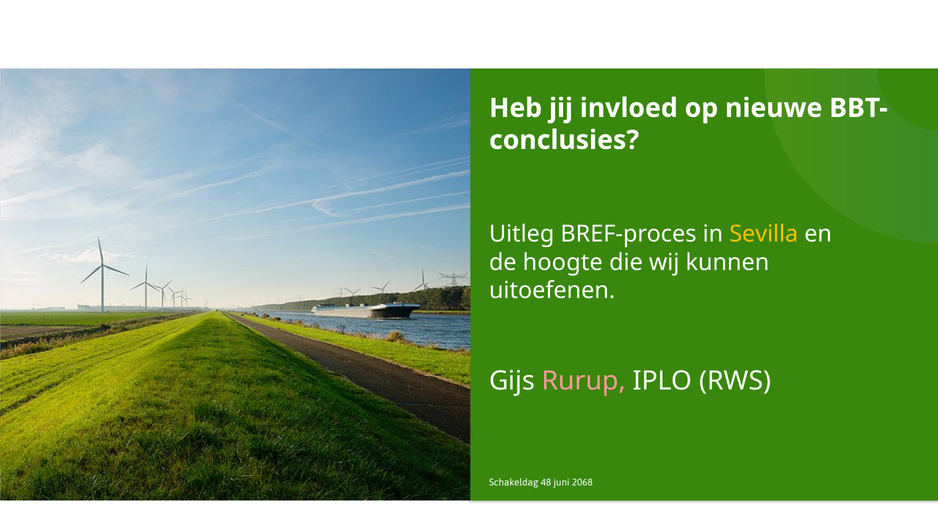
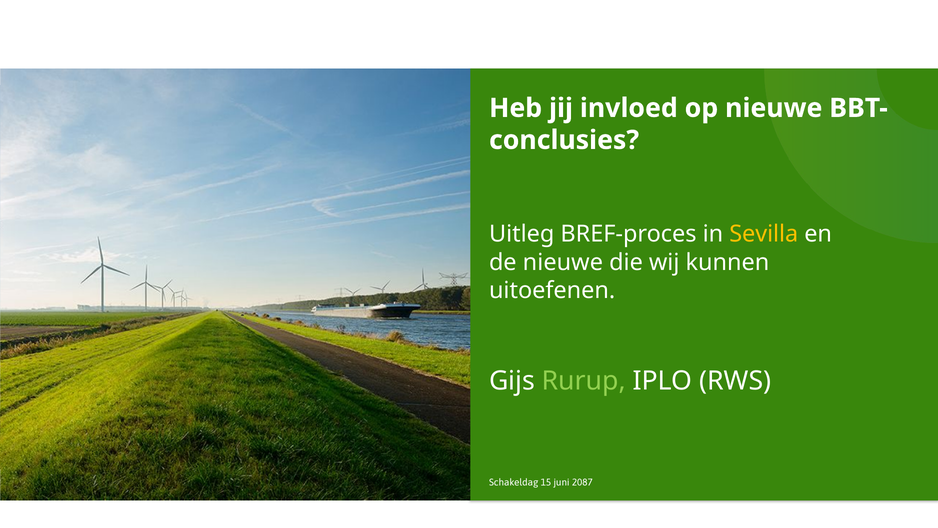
de hoogte: hoogte -> nieuwe (563, 262)
Rurup colour: pink -> light green (584, 381)
48: 48 -> 15 (546, 482)
2068: 2068 -> 2087 (582, 482)
